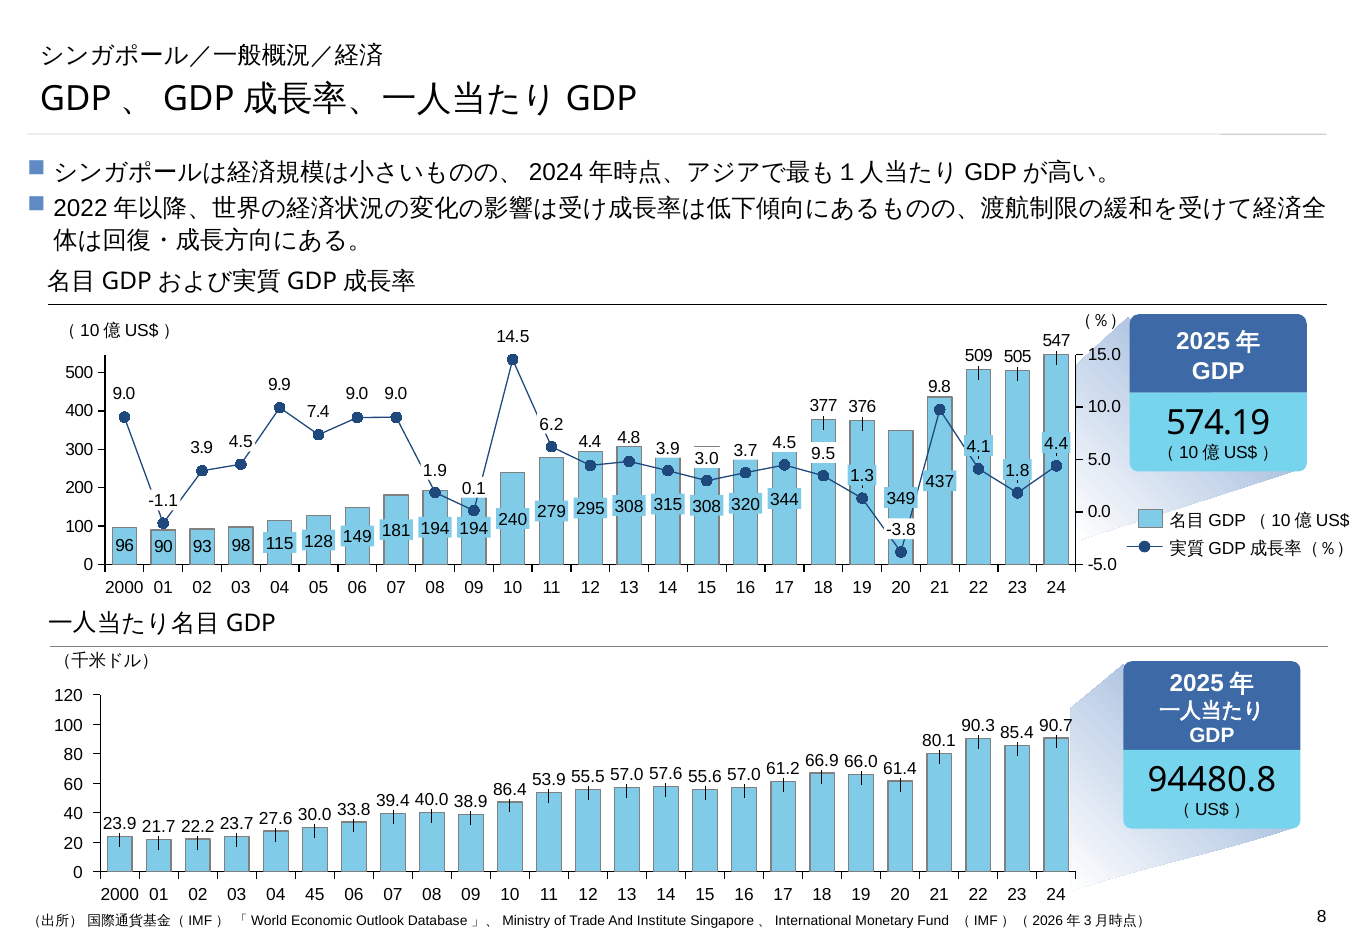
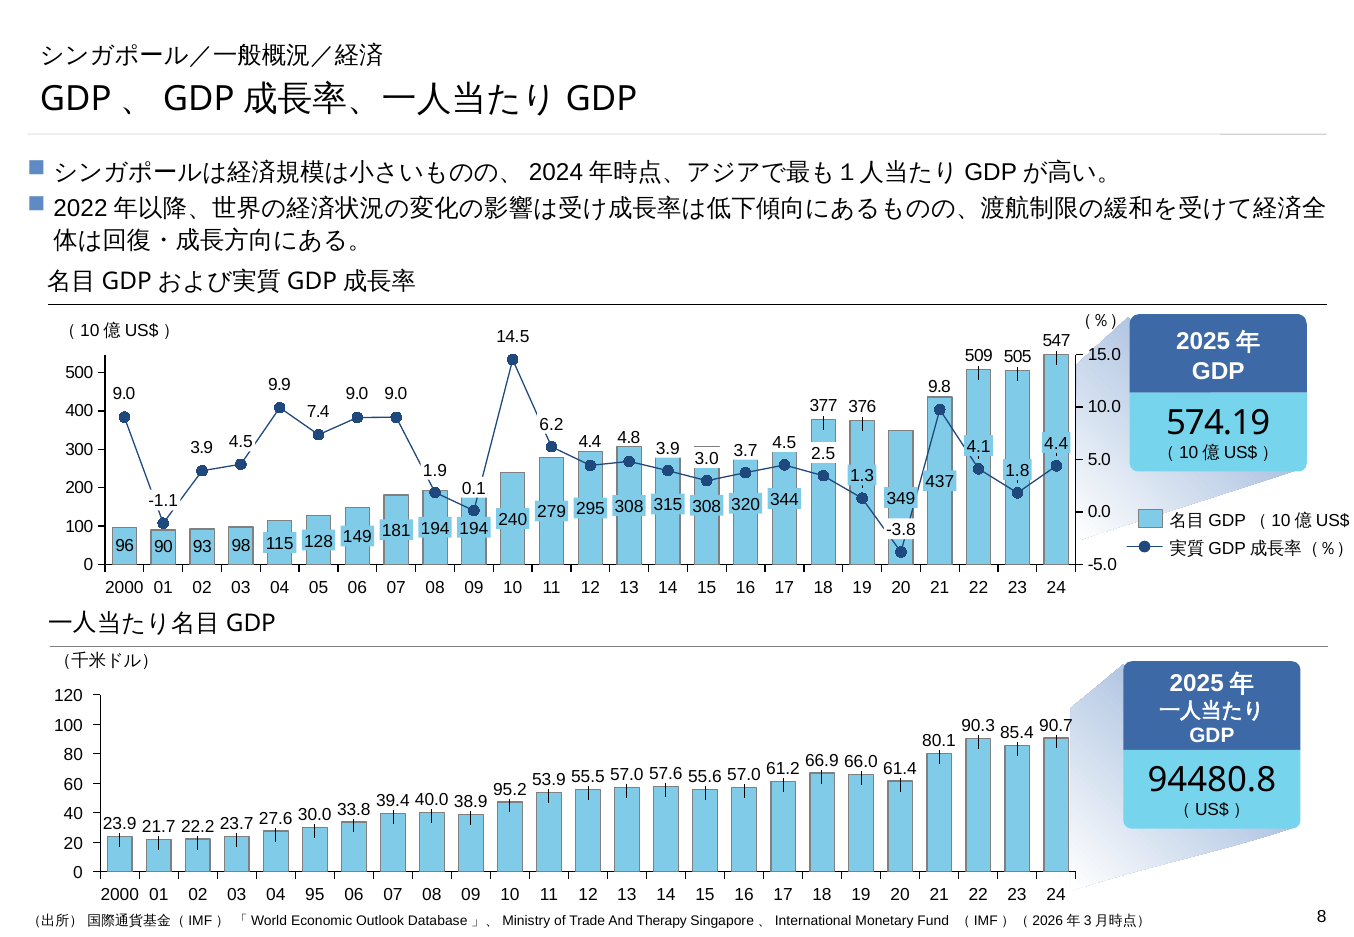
9.5: 9.5 -> 2.5 (823, 454)
86.4: 86.4 -> 95.2 (510, 790)
45: 45 -> 95 (315, 896)
Institute: Institute -> Therapy (662, 921)
